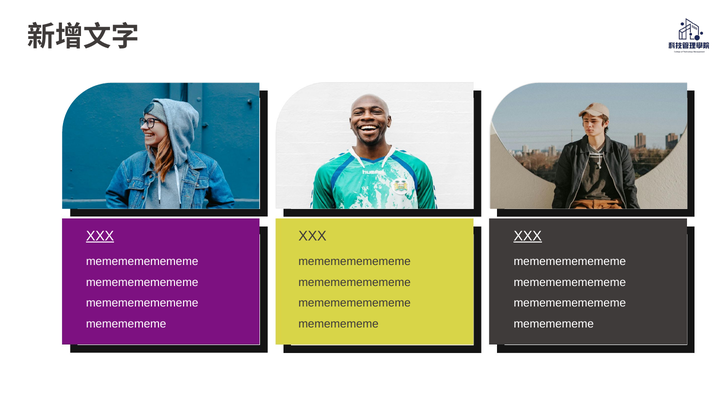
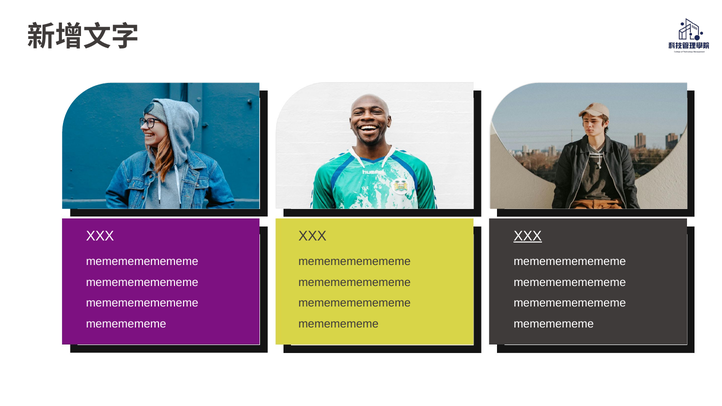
XXX underline: present -> none (100, 236)
